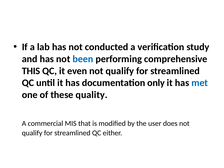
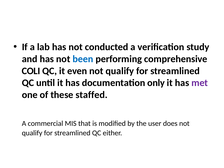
THIS: THIS -> COLI (31, 71)
met colour: blue -> purple (200, 83)
quality: quality -> staffed (92, 95)
